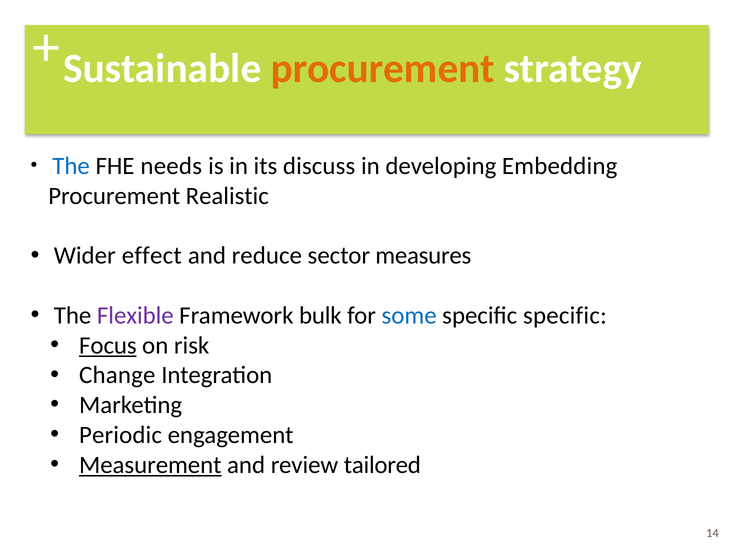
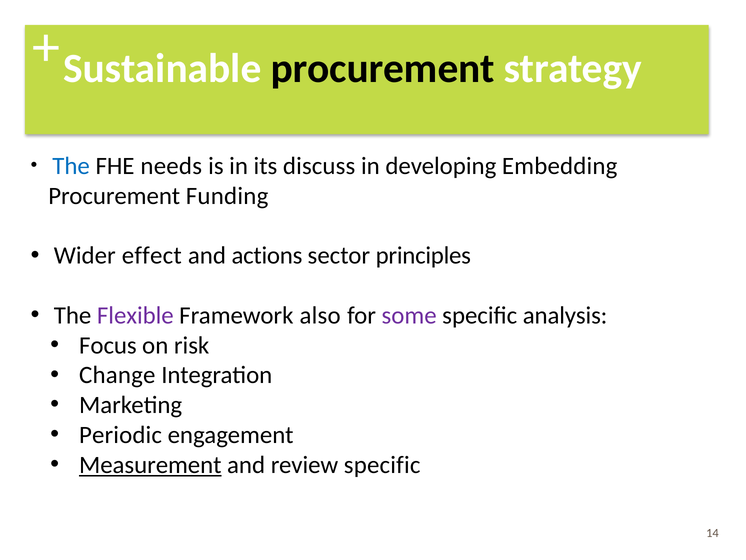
procurement colour: orange -> black (383, 69)
Realistic: Realistic -> Funding (227, 196)
reduce: reduce -> actions (267, 256)
measures: measures -> principles (423, 256)
bulk: bulk -> also (320, 315)
some colour: blue -> purple (409, 315)
specific specific: specific -> analysis (565, 315)
Focus underline: present -> none (108, 345)
review tailored: tailored -> specific (382, 464)
